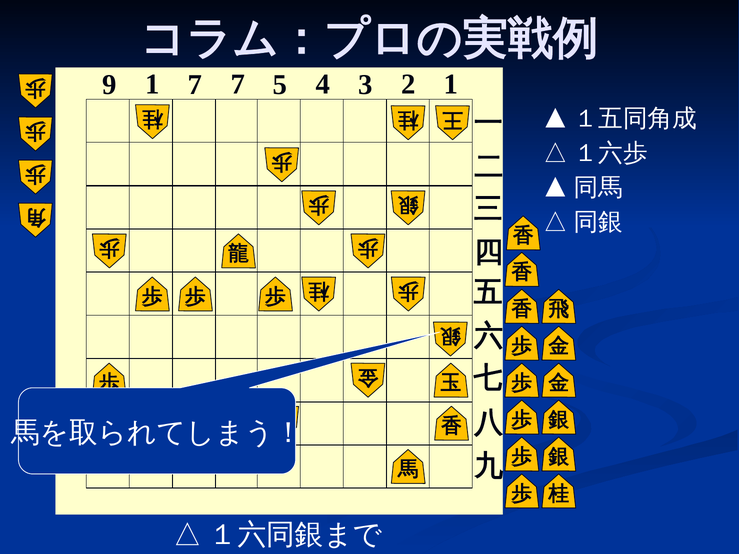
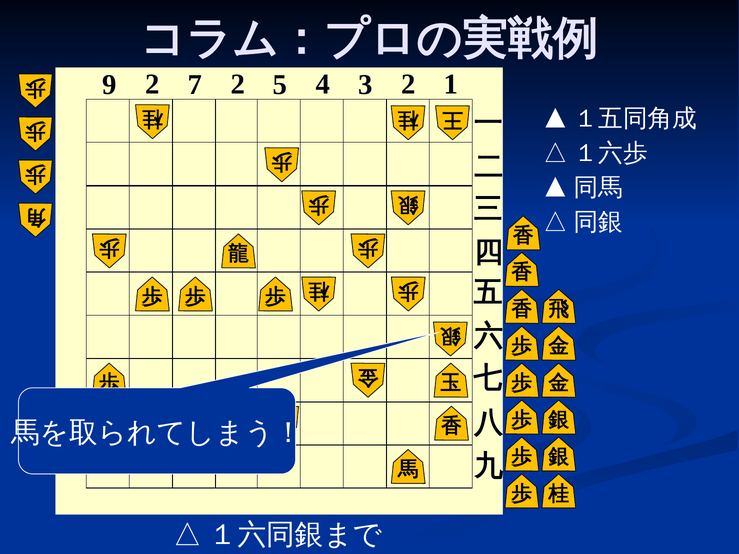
9 1: 1 -> 2 (153, 84)
7 7: 7 -> 2 (238, 84)
